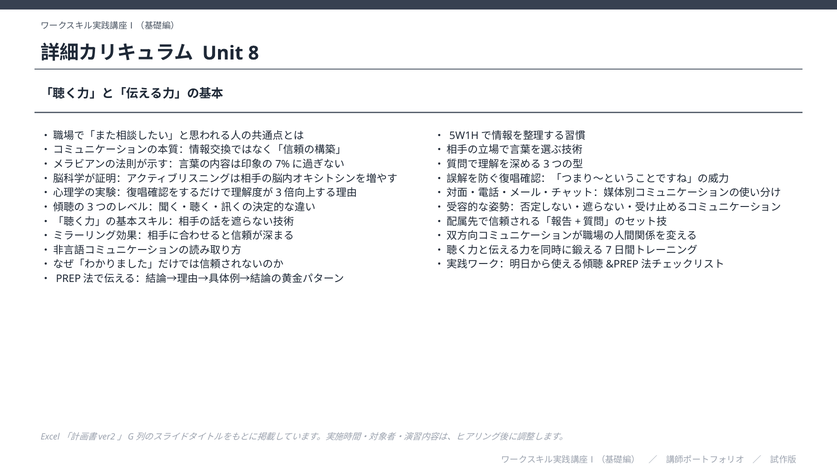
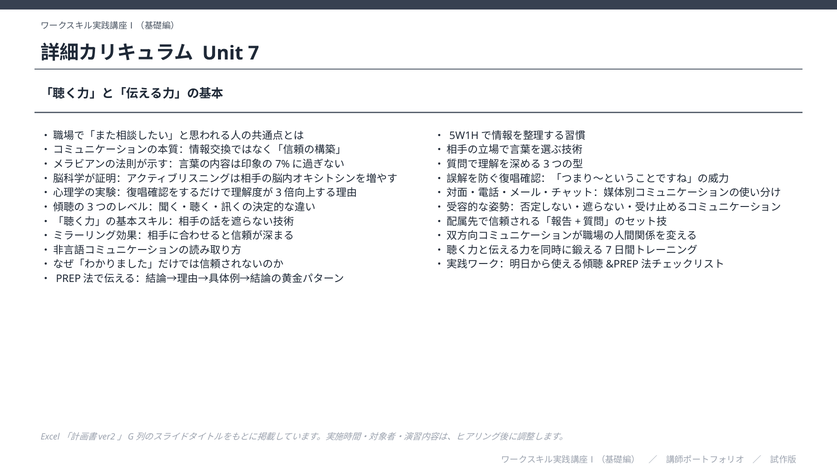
8: 8 -> 7 (254, 53)
